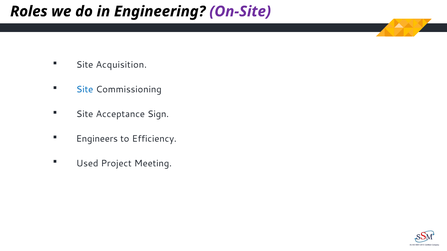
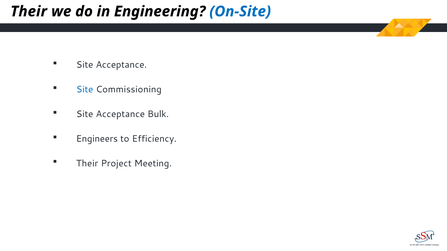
Roles: Roles -> Their (29, 11)
On-Site colour: purple -> blue (240, 11)
Acquisition: Acquisition -> Acceptance (121, 65)
Sign: Sign -> Bulk (158, 114)
Used: Used -> Their (87, 164)
